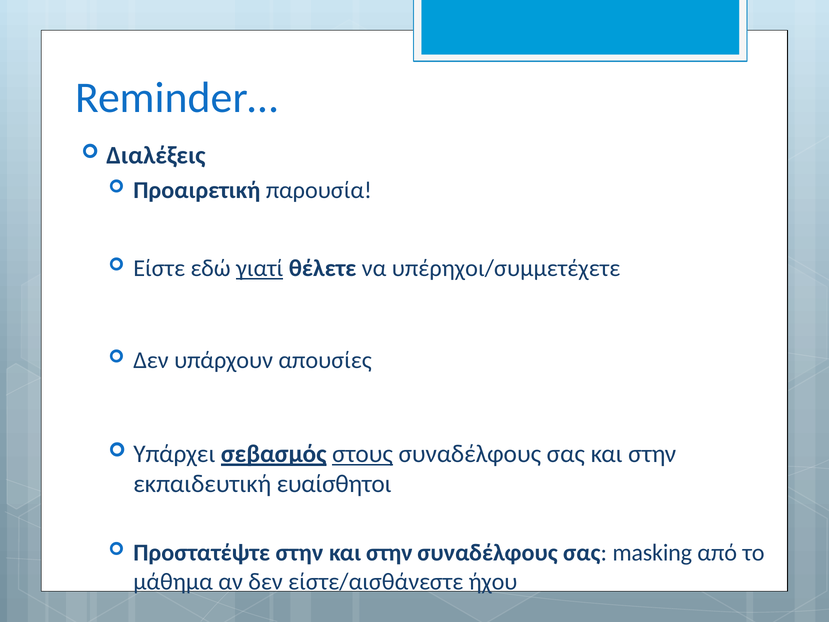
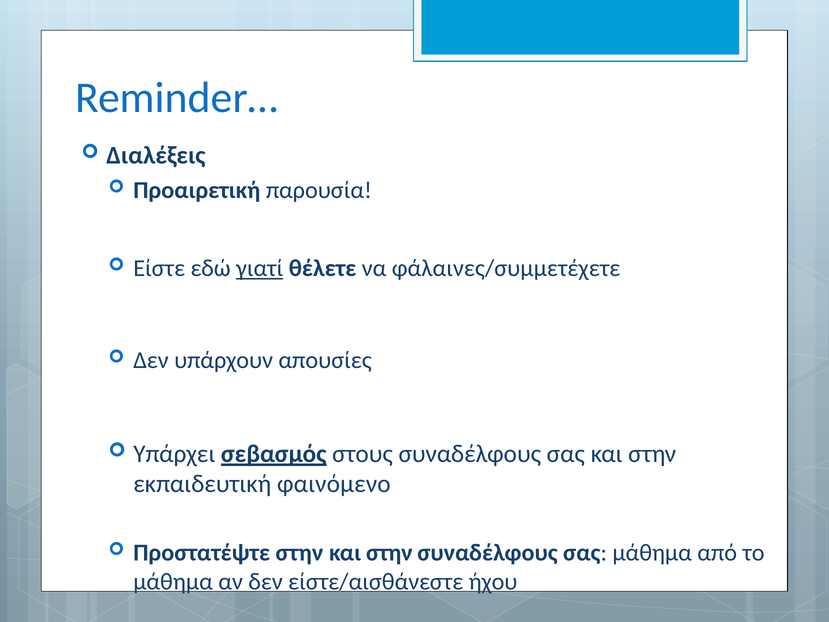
υπέρηχοι/συμμετέχετε: υπέρηχοι/συμμετέχετε -> φάλαινες/συμμετέχετε (506, 268)
στους underline: present -> none (363, 453)
ευαίσθητοι: ευαίσθητοι -> φαινόμενο (334, 484)
σας masking: masking -> μάθημα (652, 553)
